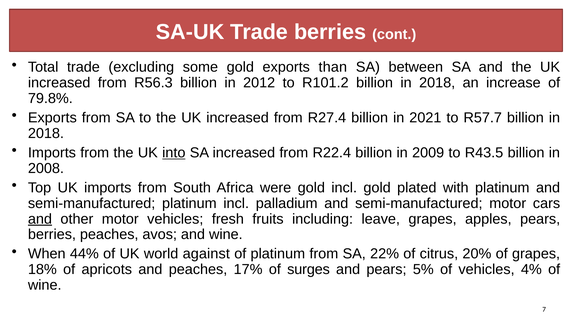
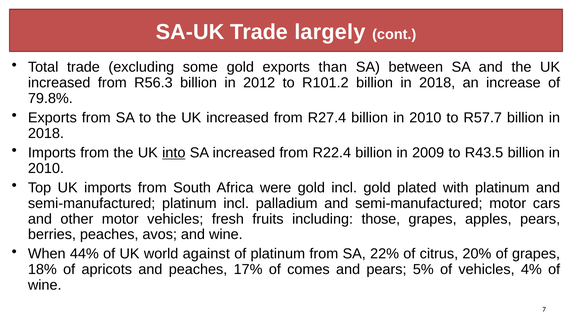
Trade berries: berries -> largely (330, 32)
R27.4 billion in 2021: 2021 -> 2010 (425, 118)
2008: 2008 -> 2010 (46, 168)
and underline: present -> none (40, 219)
leave: leave -> those (381, 219)
surges: surges -> comes (308, 269)
